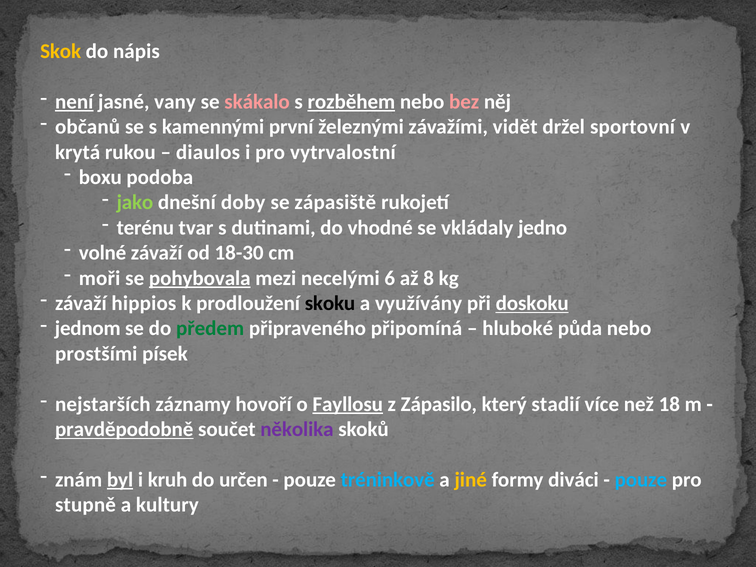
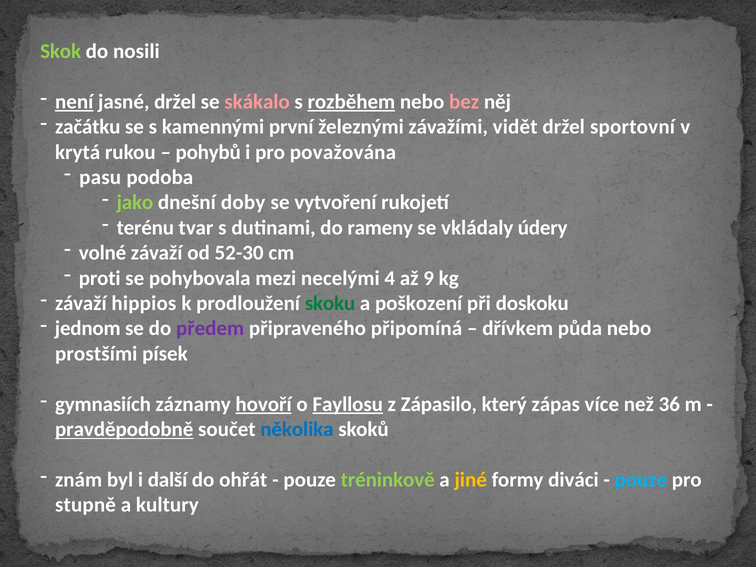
Skok colour: yellow -> light green (61, 51)
nápis: nápis -> nosili (136, 51)
jasné vany: vany -> držel (175, 102)
občanů: občanů -> začátku (88, 127)
diaulos: diaulos -> pohybů (208, 152)
vytrvalostní: vytrvalostní -> považována (343, 152)
boxu: boxu -> pasu (100, 177)
zápasiště: zápasiště -> vytvoření (335, 203)
vhodné: vhodné -> rameny (380, 228)
jedno: jedno -> údery (543, 228)
18-30: 18-30 -> 52-30 (239, 253)
moři: moři -> proti (100, 278)
pohybovala underline: present -> none (200, 278)
6: 6 -> 4 (390, 278)
8: 8 -> 9 (429, 278)
skoku colour: black -> green (330, 303)
využívány: využívány -> poškození (419, 303)
doskoku underline: present -> none (532, 303)
předem colour: green -> purple (210, 329)
hluboké: hluboké -> dřívkem (518, 329)
nejstarších: nejstarších -> gymnasiích (103, 404)
hovoří underline: none -> present (264, 404)
stadií: stadií -> zápas (556, 404)
18: 18 -> 36 (669, 404)
několika colour: purple -> blue (297, 429)
byl underline: present -> none (120, 480)
kruh: kruh -> další (168, 480)
určen: určen -> ohřát (243, 480)
tréninkově colour: light blue -> light green (388, 480)
